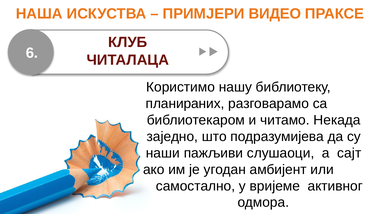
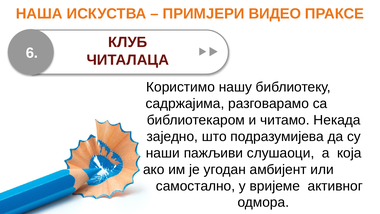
планираних: планираних -> садржајима (185, 103)
сајт: сајт -> која (349, 153)
